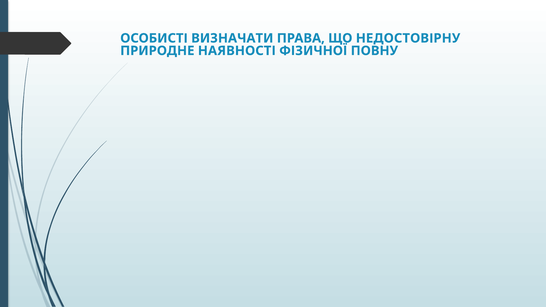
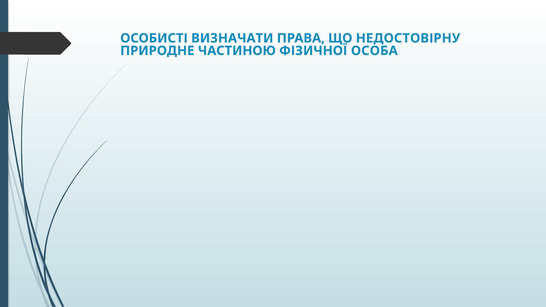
НАЯВНОСТІ: НАЯВНОСТІ -> ЧАСТИНОЮ (237, 51)
ПОВНУ: ПОВНУ -> ОСОБА (374, 51)
